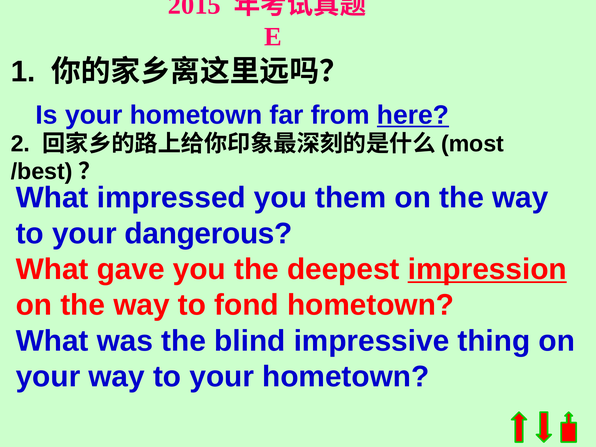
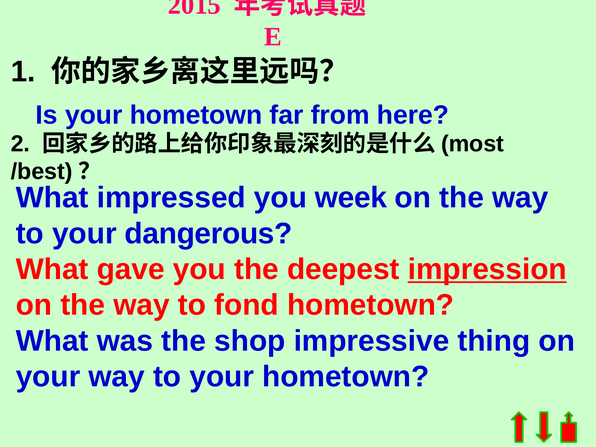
here underline: present -> none (413, 115)
them: them -> week (351, 198)
blind: blind -> shop (250, 341)
